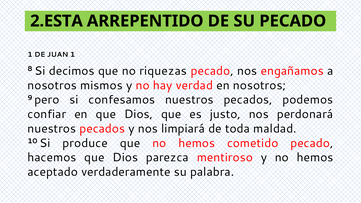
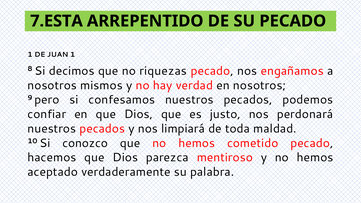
2.ESTA: 2.ESTA -> 7.ESTA (56, 21)
produce: produce -> conozco (85, 143)
